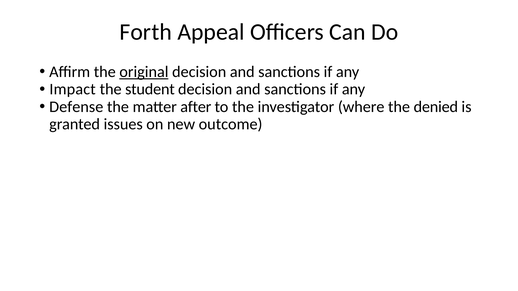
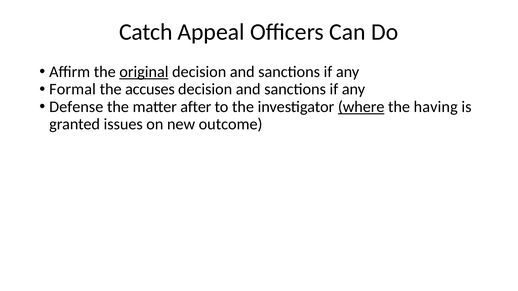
Forth: Forth -> Catch (146, 32)
Impact: Impact -> Formal (73, 89)
student: student -> accuses (150, 89)
where underline: none -> present (361, 107)
denied: denied -> having (436, 107)
